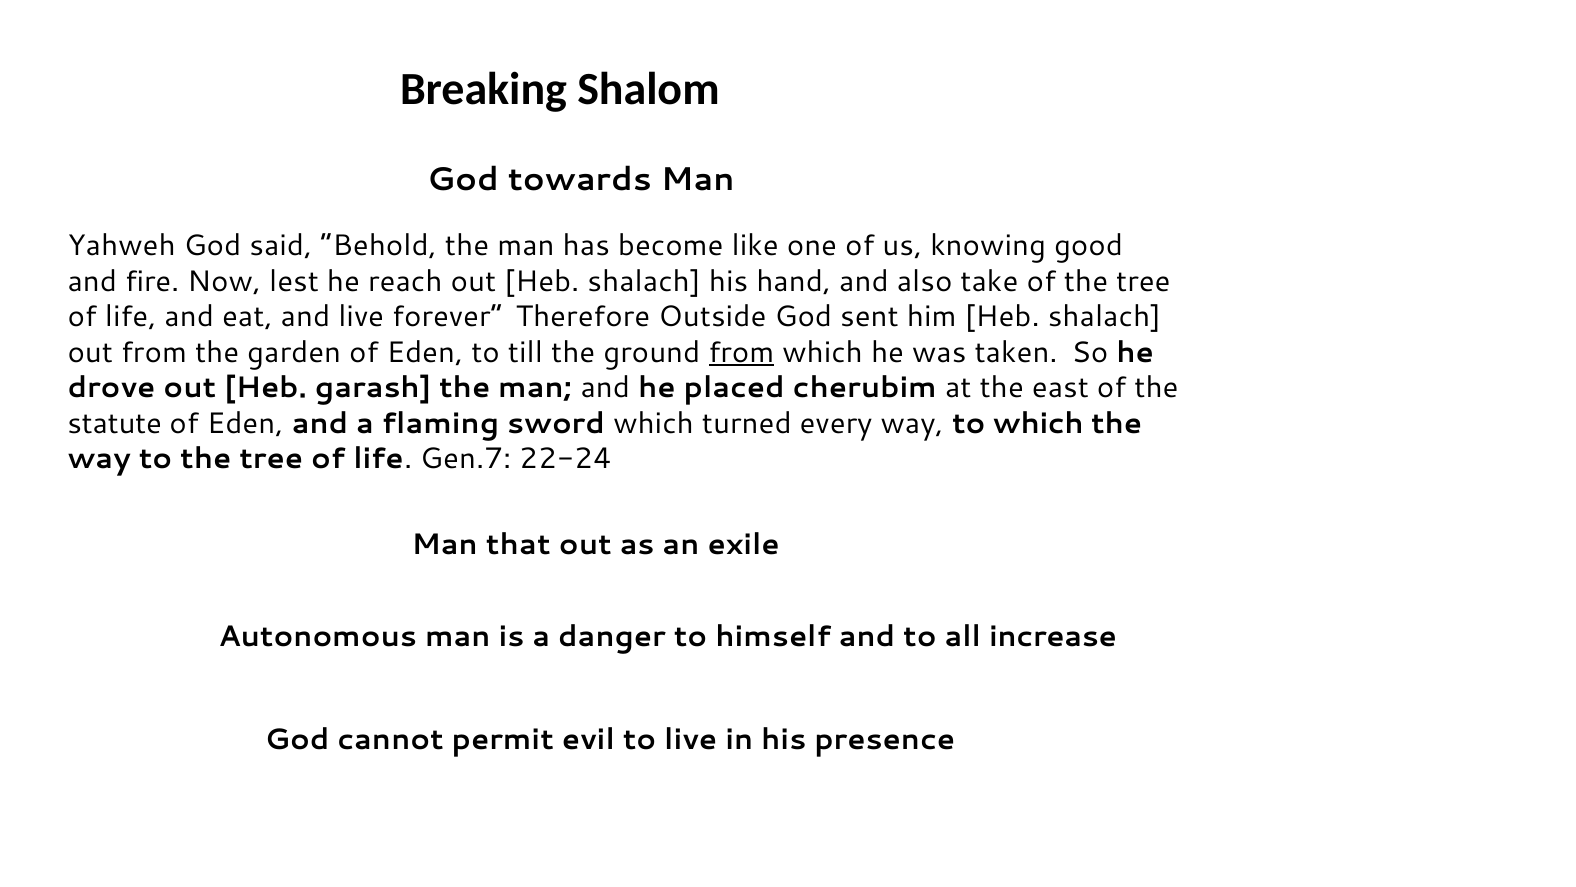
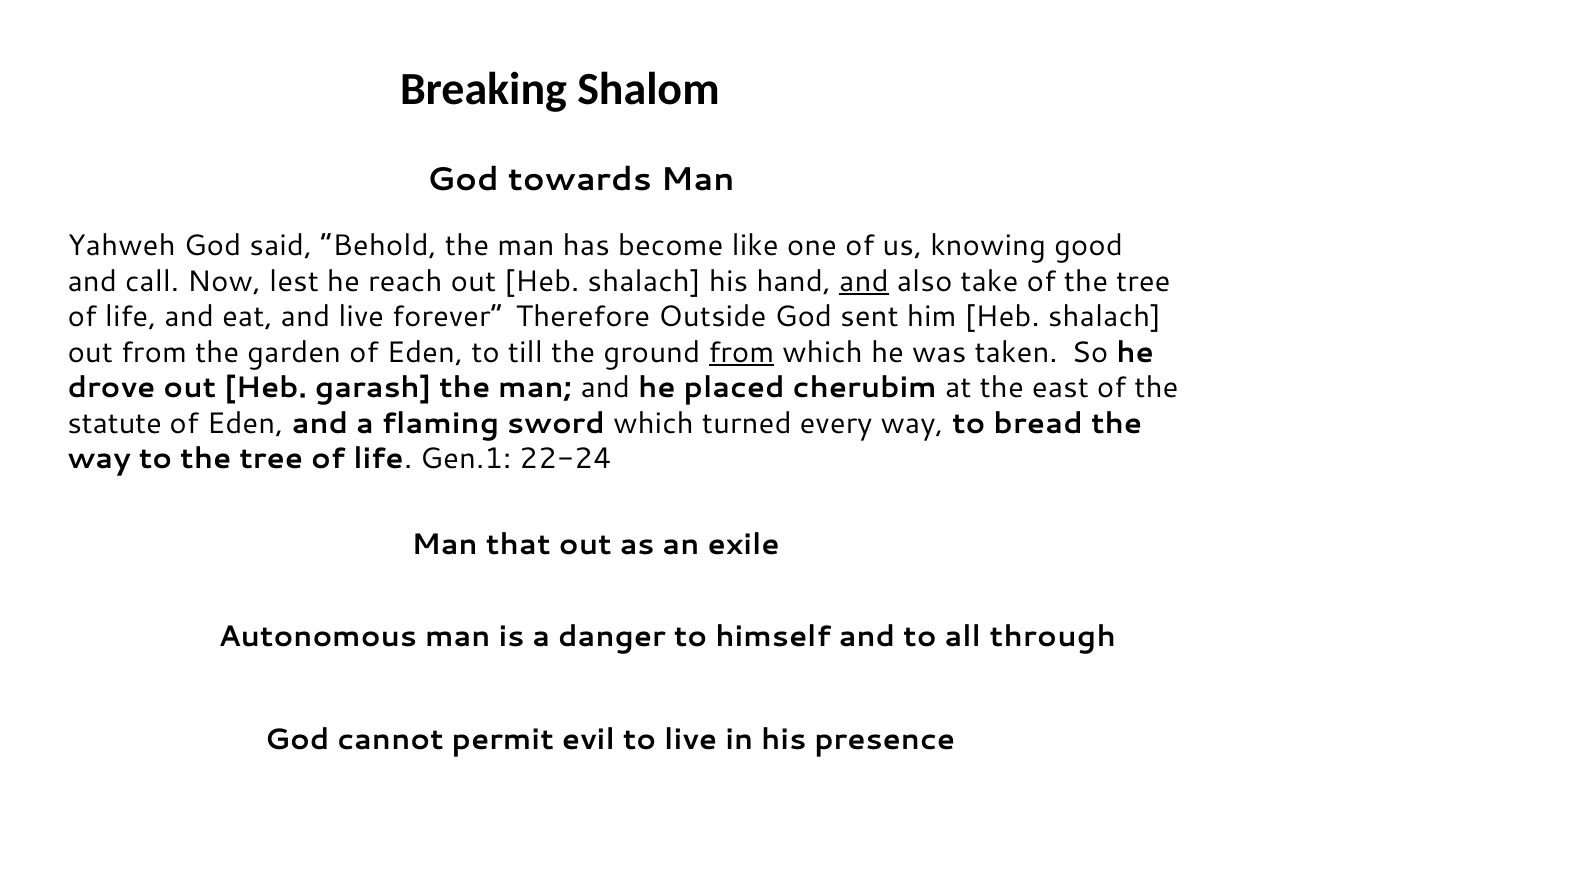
fire: fire -> call (152, 281)
and underline: none -> present (864, 281)
to which: which -> bread (1038, 423)
Gen.7: Gen.7 -> Gen.1 (466, 458)
increase: increase -> through (1053, 636)
